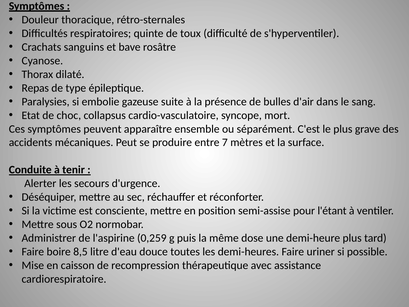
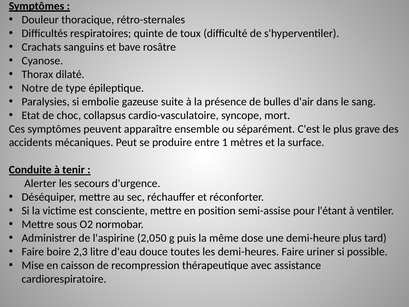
Repas: Repas -> Notre (35, 88)
7: 7 -> 1 (225, 142)
0,259: 0,259 -> 2,050 (152, 238)
8,5: 8,5 -> 2,3 (80, 252)
